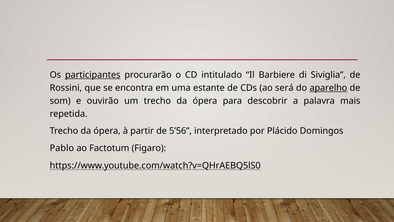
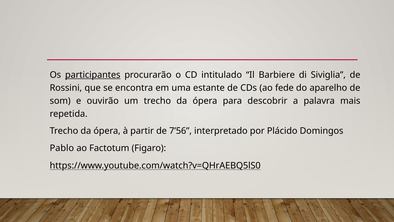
será: será -> fede (284, 88)
aparelho underline: present -> none (328, 88)
5’56: 5’56 -> 7’56 (181, 131)
